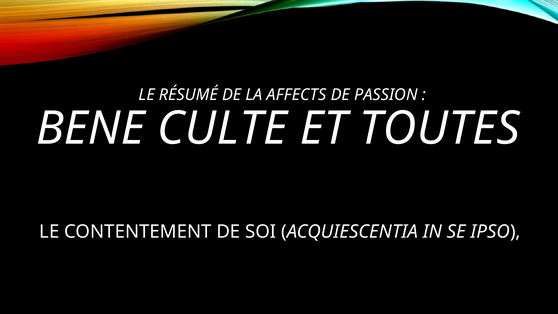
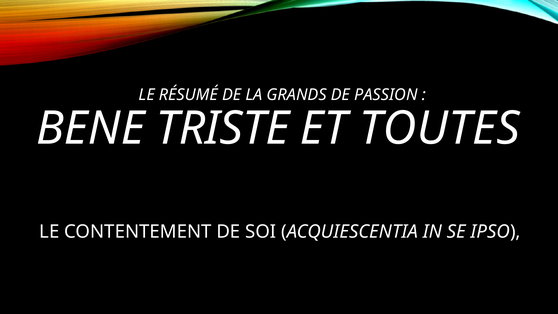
AFFECTS: AFFECTS -> GRANDS (297, 95)
CULTE: CULTE -> TRISTE (223, 129)
